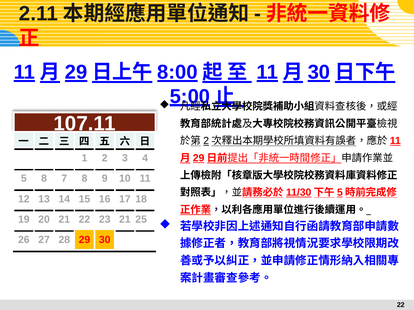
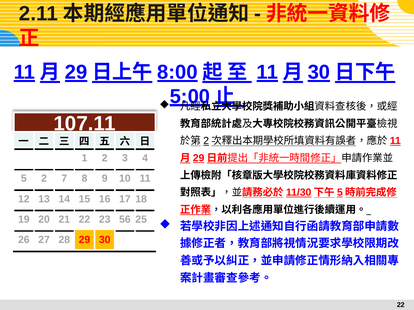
5 8: 8 -> 2 (44, 179)
23 21: 21 -> 56 (125, 220)
